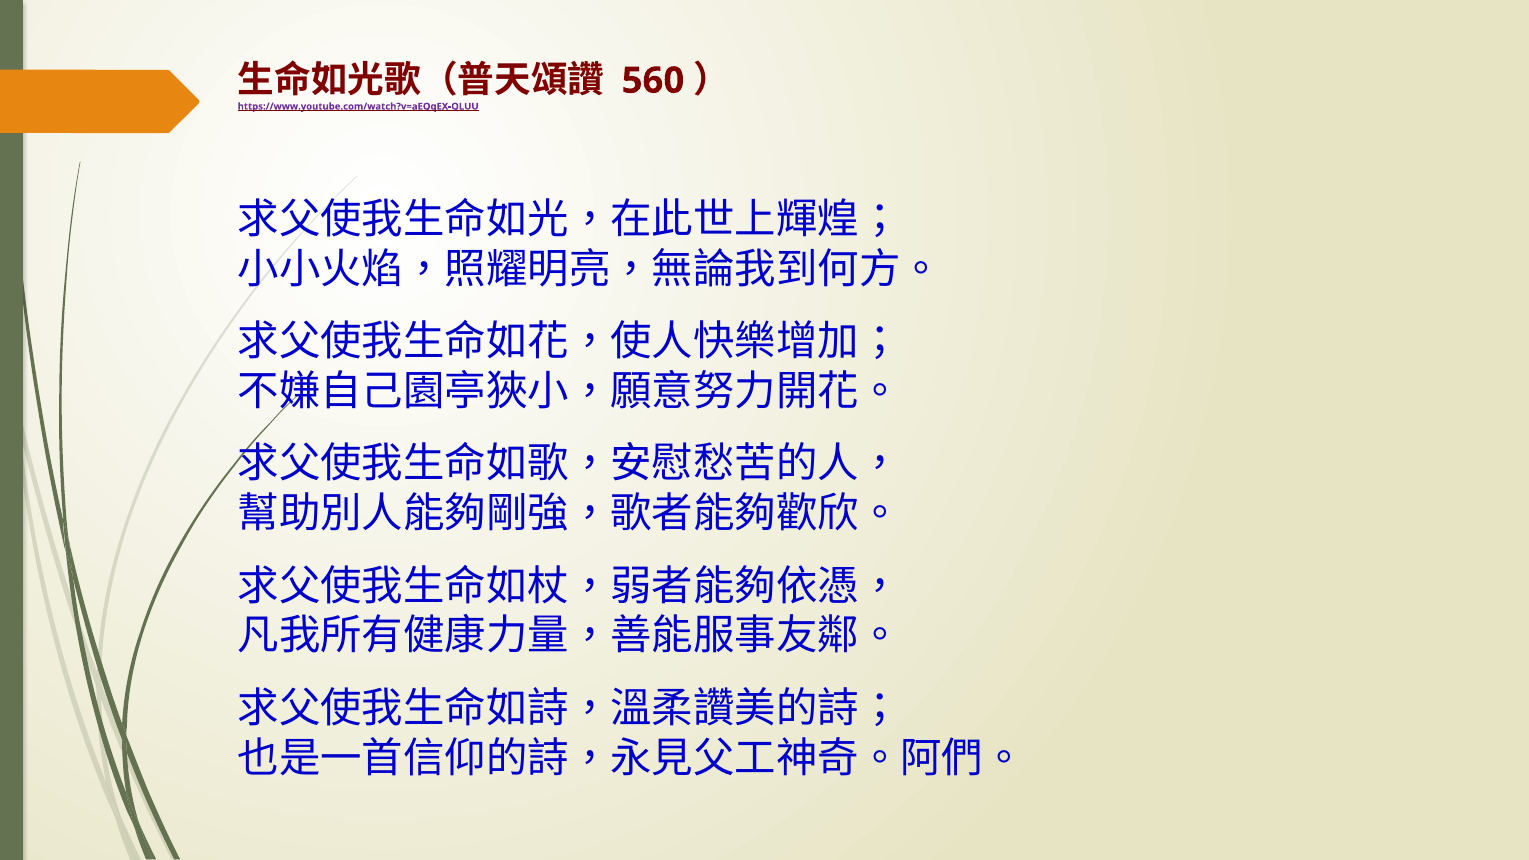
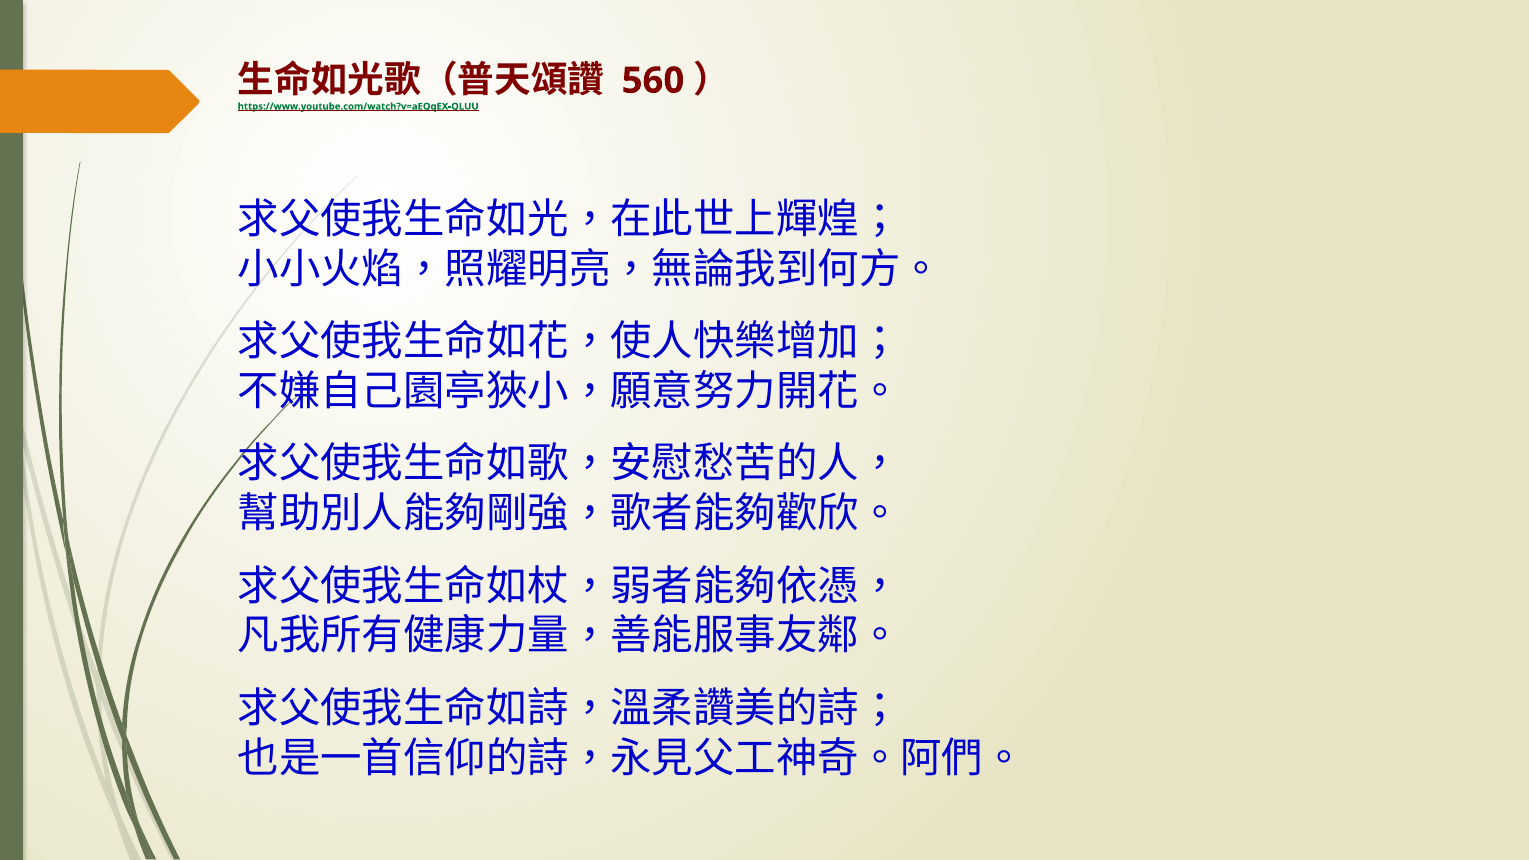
https://www.youtube.com/watch?v=aEQqEX-QLUU colour: purple -> green (358, 106)
